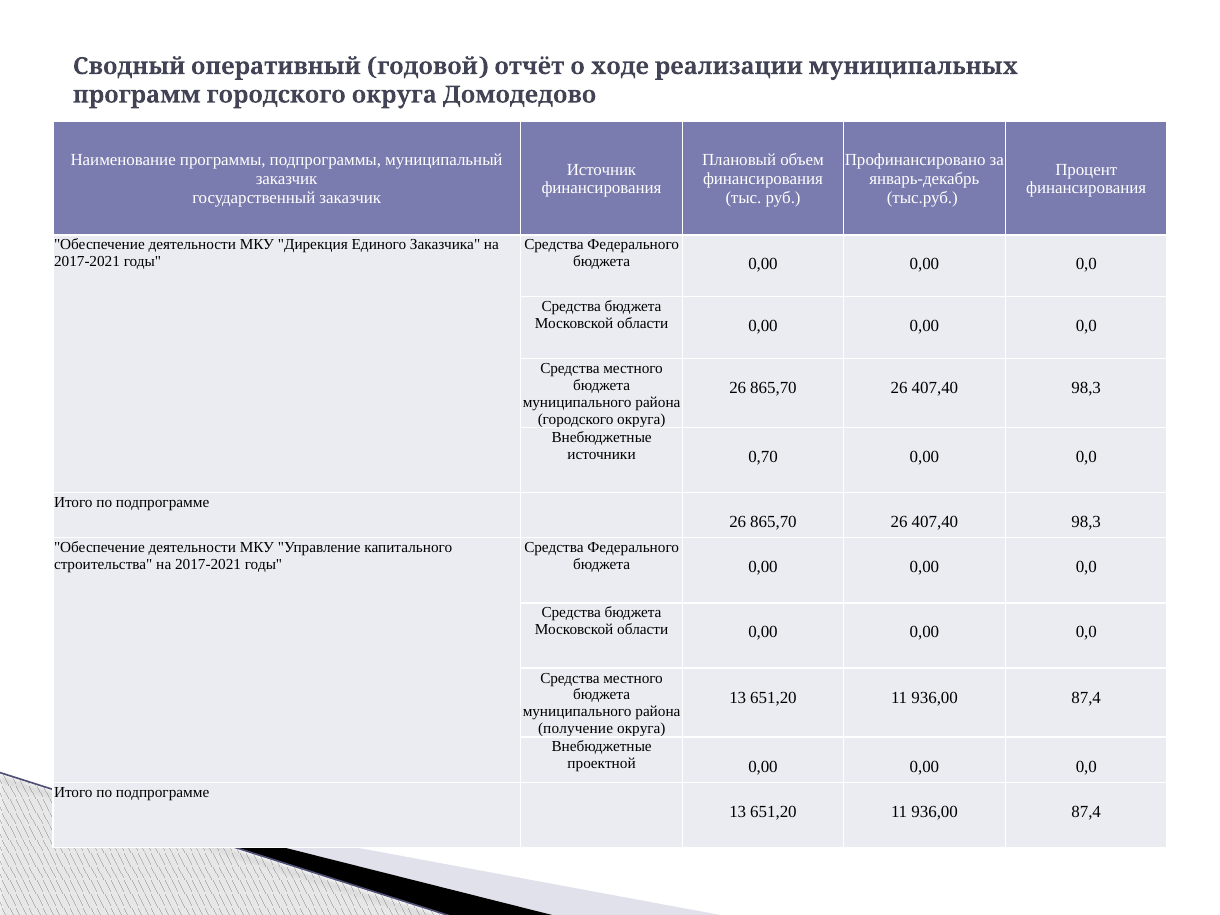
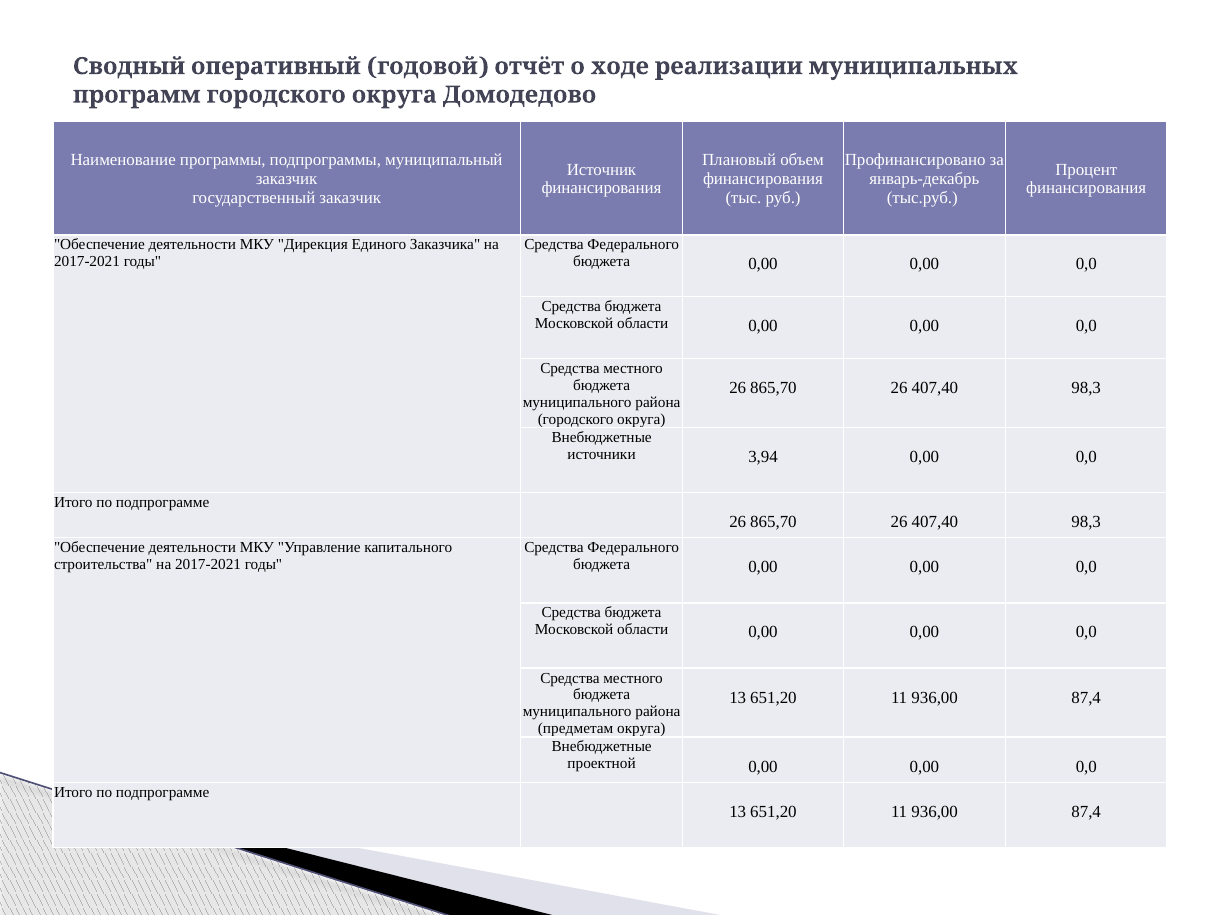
0,70: 0,70 -> 3,94 (763, 457)
получение: получение -> предметам (576, 729)
